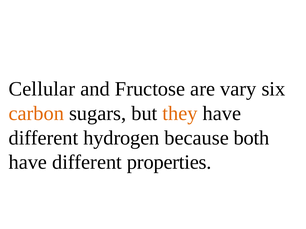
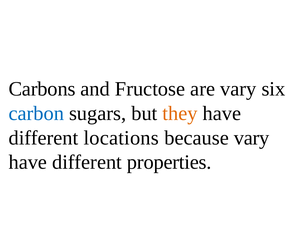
Cellular: Cellular -> Carbons (42, 89)
carbon colour: orange -> blue (36, 114)
hydrogen: hydrogen -> locations (121, 138)
because both: both -> vary (252, 138)
